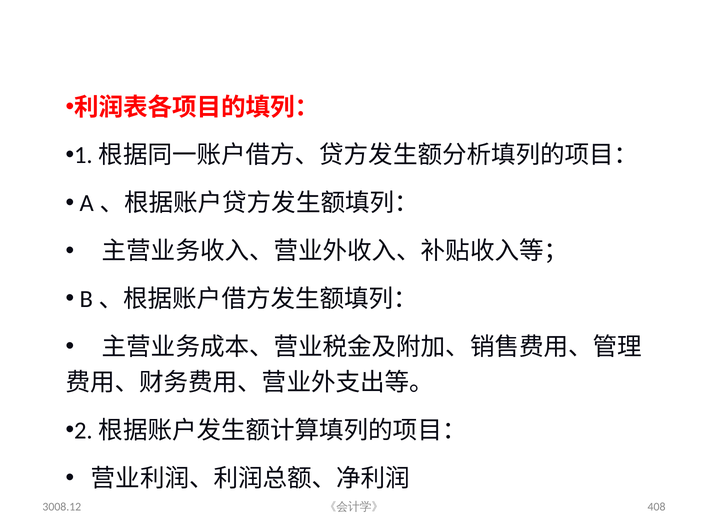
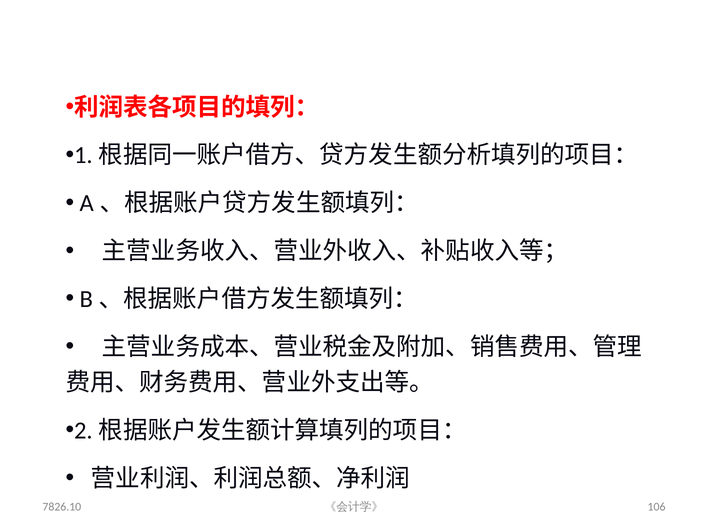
3008.12: 3008.12 -> 7826.10 (62, 507)
408: 408 -> 106 (657, 507)
